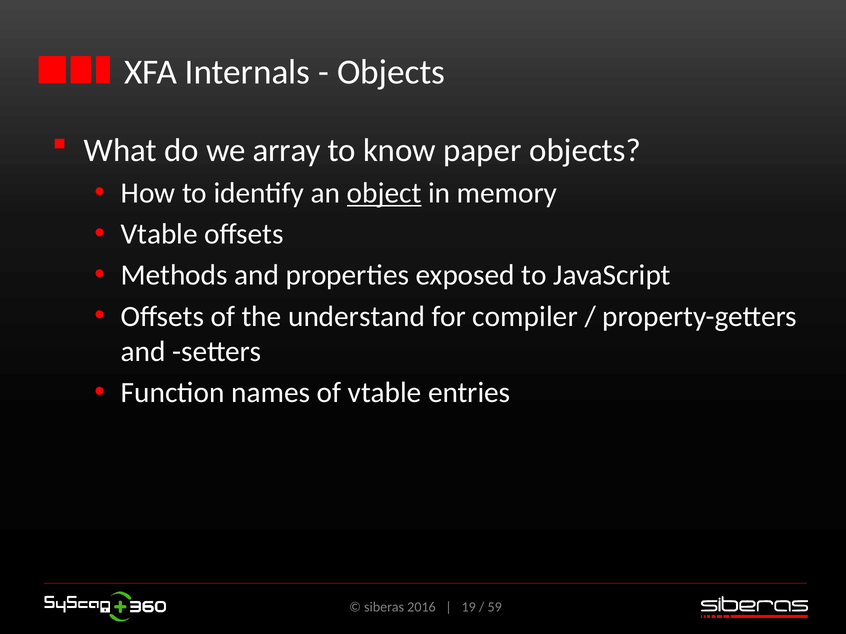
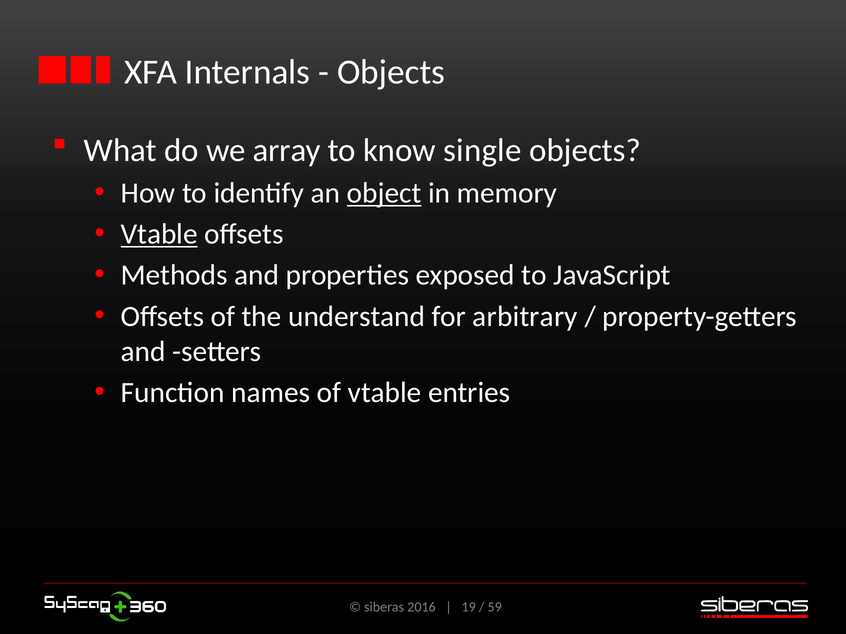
paper: paper -> single (482, 150)
Vtable underline: none -> present (159, 234)
compiler: compiler -> arbitrary (525, 317)
